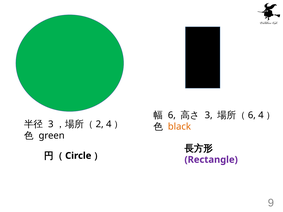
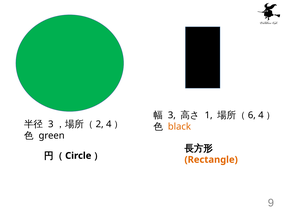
6: 6 -> 3 (172, 115)
3: 3 -> 1 (209, 115)
Rectangle colour: purple -> orange (211, 160)
